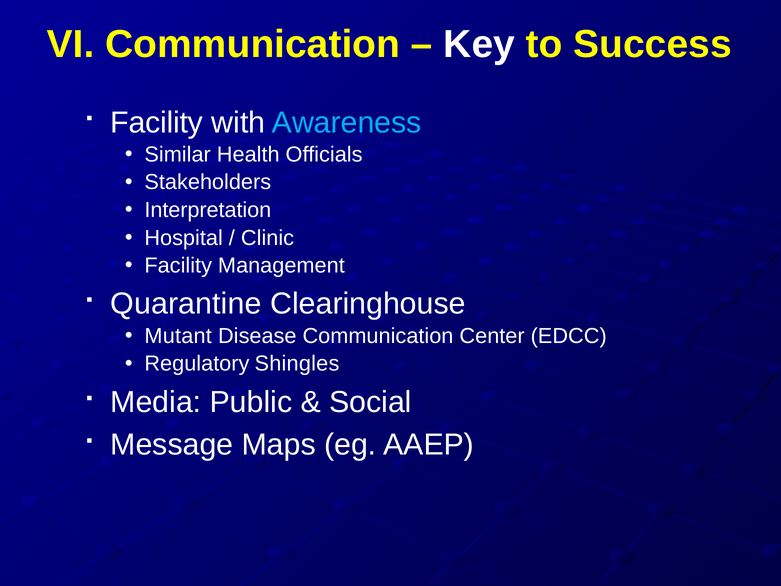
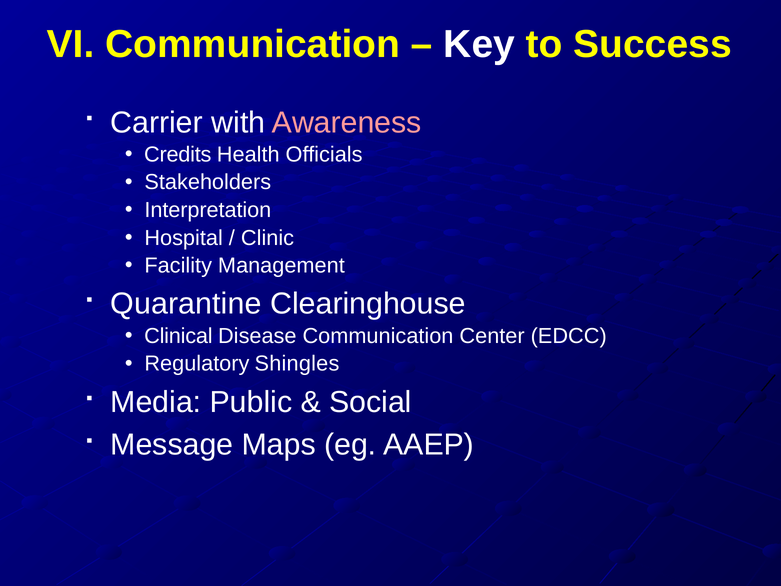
Facility: Facility -> Carrier (157, 122)
Awareness colour: light blue -> pink (347, 122)
Similar: Similar -> Credits (178, 154)
Mutant: Mutant -> Clinical (178, 336)
